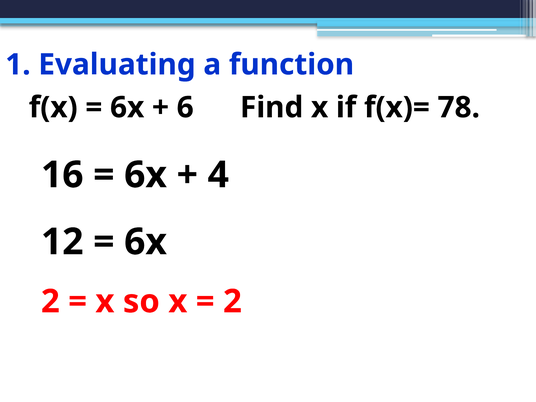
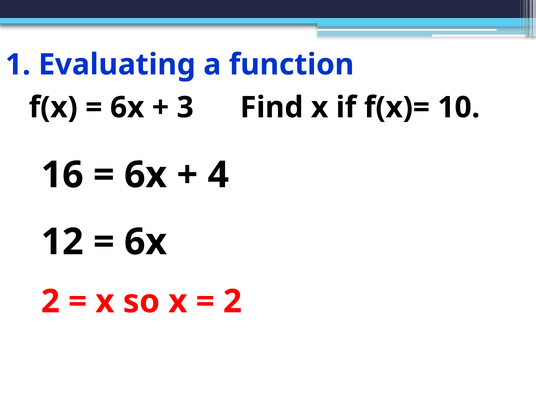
6: 6 -> 3 (185, 107)
78: 78 -> 10 (459, 107)
